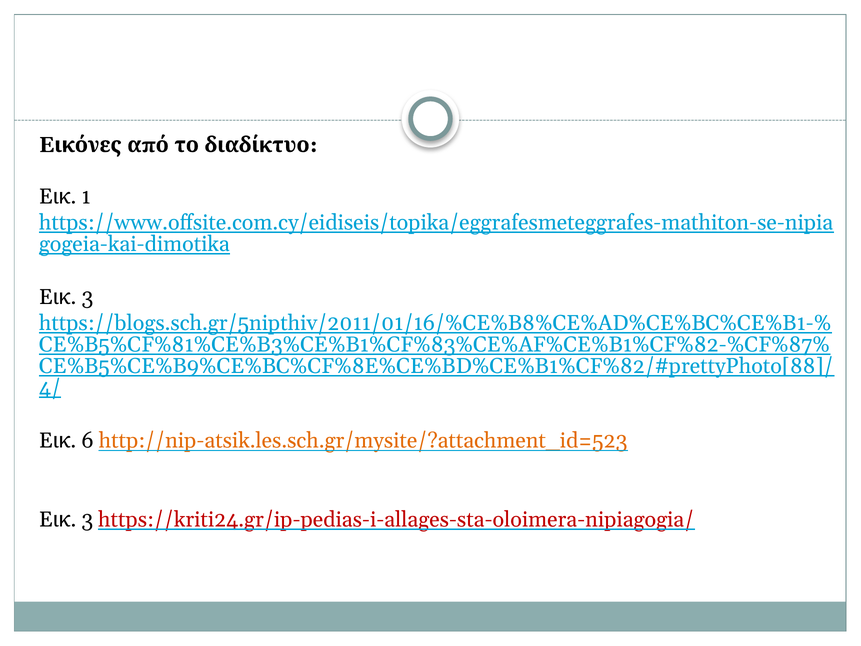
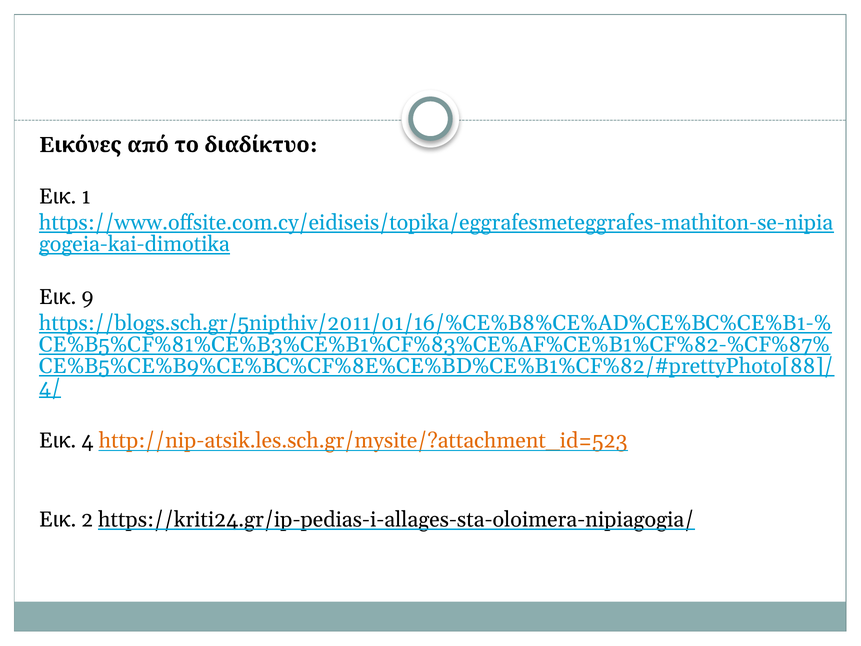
3: 3 -> 9 (87, 297)
6: 6 -> 4 (88, 440)
3: 3 -> 2 (87, 519)
https://kriti24.gr/ip-pedias-i-allages-sta-oloimera-nipiagogia/ colour: red -> black (396, 519)
